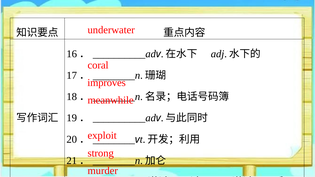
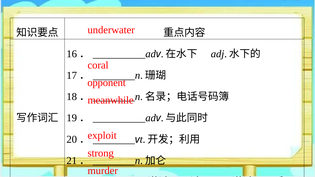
improves: improves -> opponent (107, 83)
